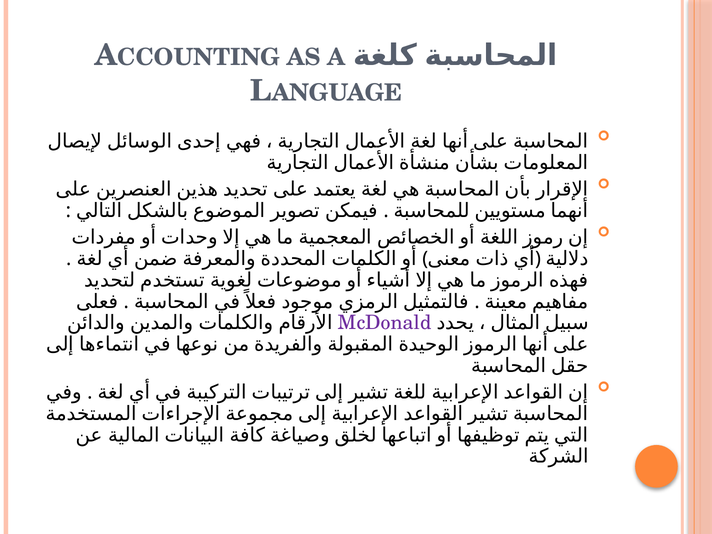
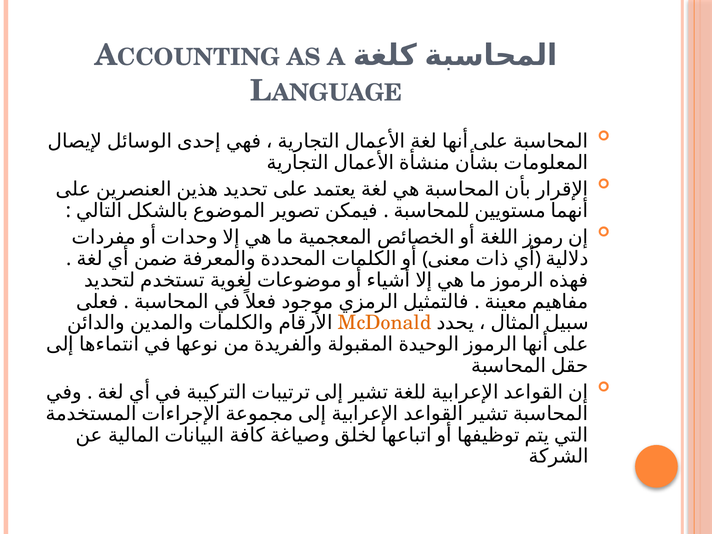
McDonald colour: purple -> orange (385, 323)
